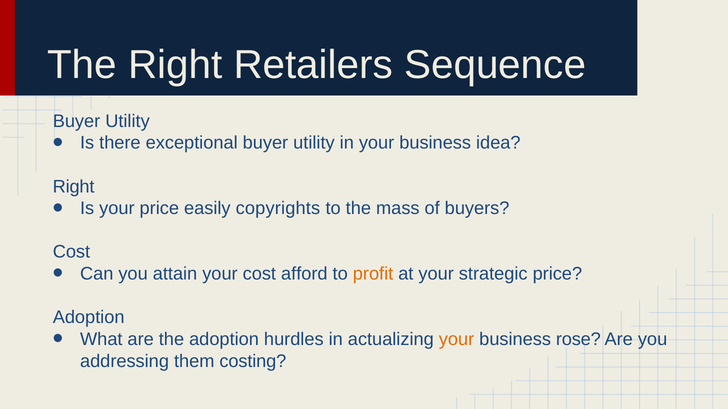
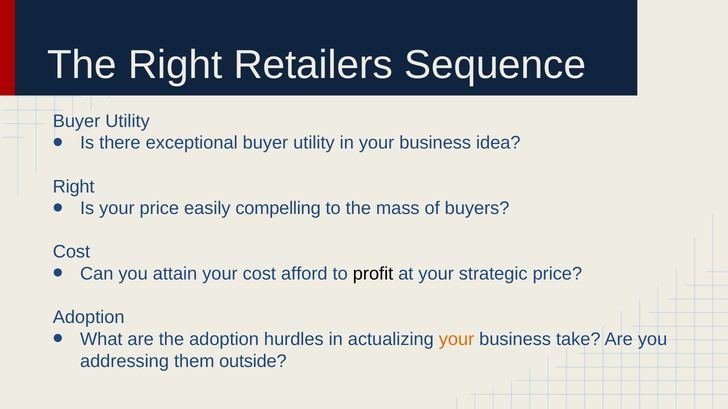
copyrights: copyrights -> compelling (278, 209)
profit colour: orange -> black (373, 274)
rose: rose -> take (578, 340)
costing: costing -> outside (253, 361)
